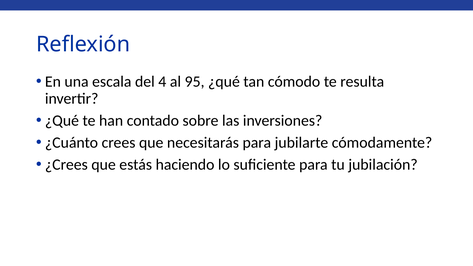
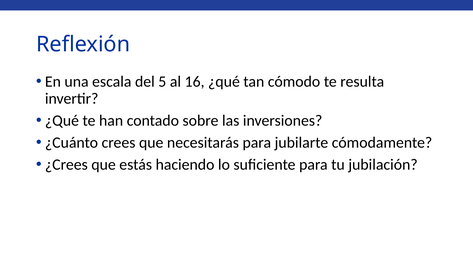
4: 4 -> 5 (162, 82)
95: 95 -> 16 (195, 82)
